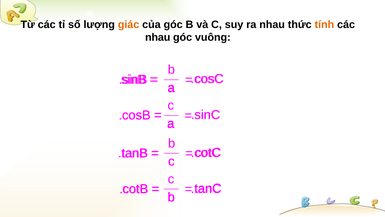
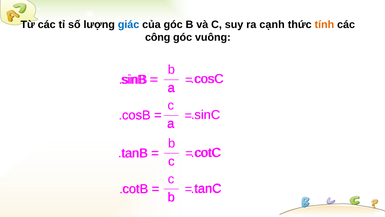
giác colour: orange -> blue (129, 25)
ra nhau: nhau -> cạnh (272, 25)
nhau: nhau -> công (158, 37)
